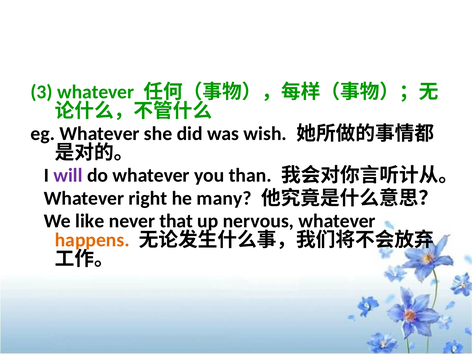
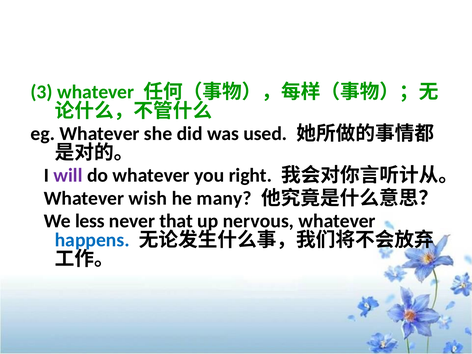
wish: wish -> used (265, 134)
than: than -> right (250, 176)
right: right -> wish (148, 198)
like: like -> less (90, 221)
happens colour: orange -> blue (92, 240)
